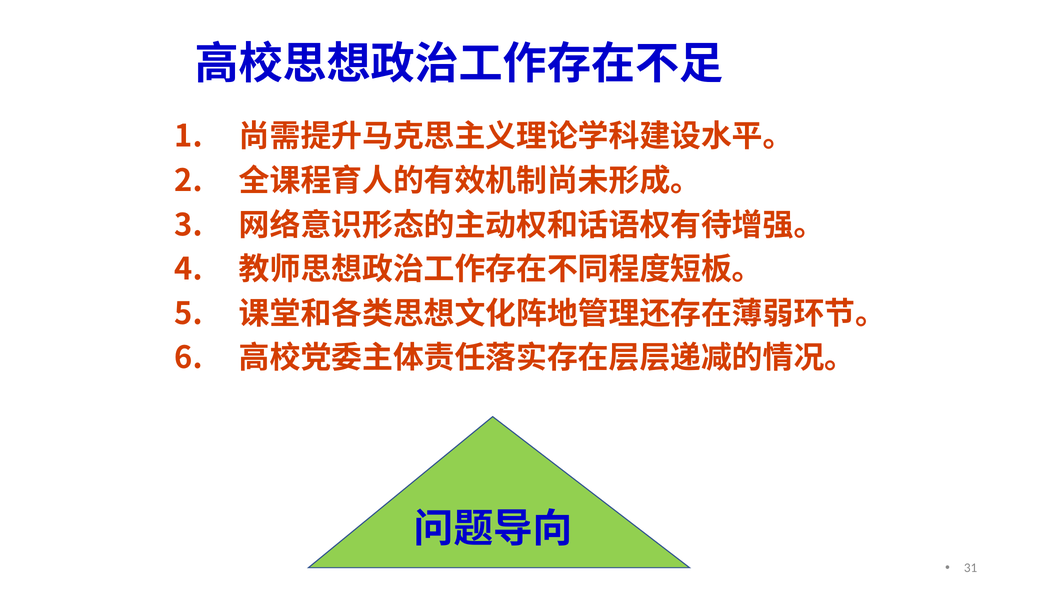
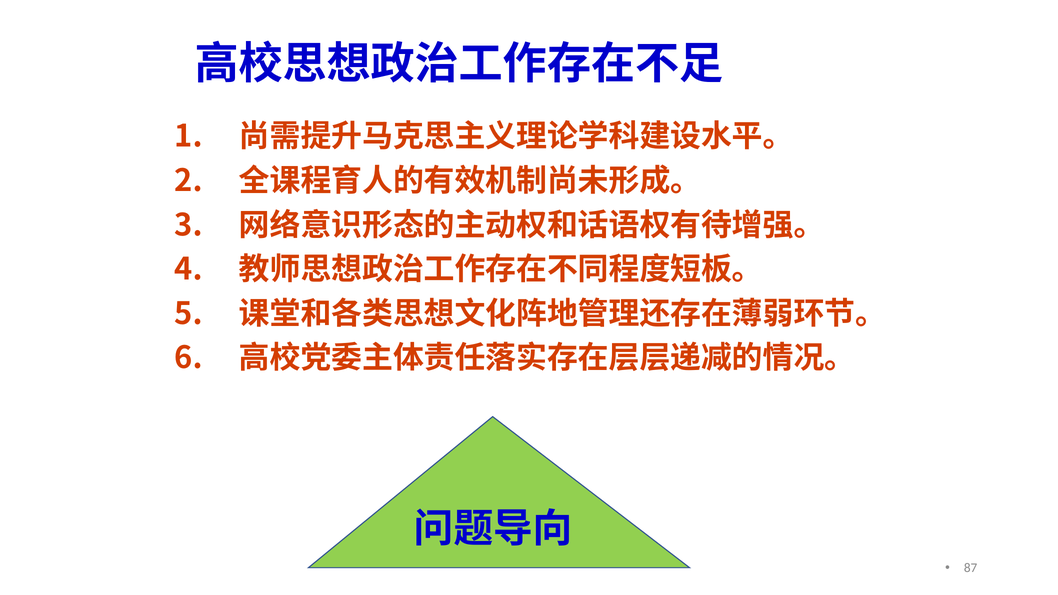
31: 31 -> 87 (971, 568)
